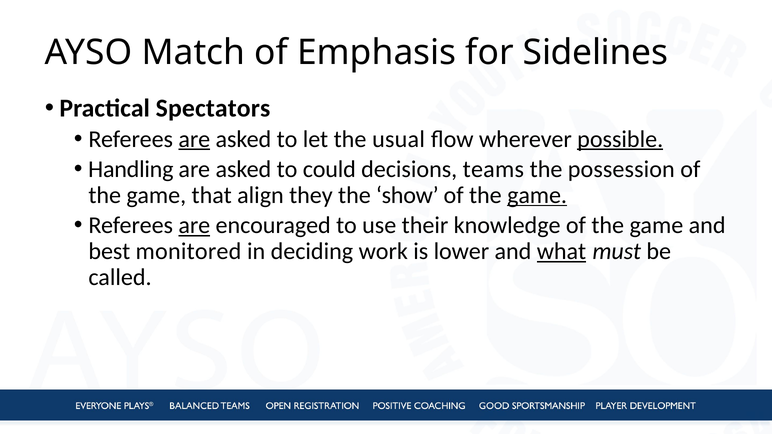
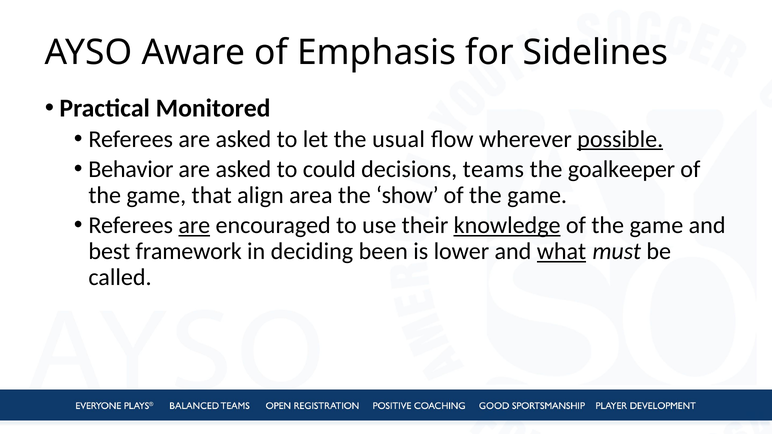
Match: Match -> Aware (194, 53)
Spectators: Spectators -> Monitored (213, 108)
are underline: present -> none (194, 139)
Handling: Handling -> Behavior (131, 169)
possession: possession -> goalkeeper (621, 169)
they: they -> area (311, 195)
game underline: present -> none (537, 195)
knowledge underline: none -> present (507, 225)
monitored: monitored -> framework (189, 251)
work: work -> been (383, 251)
